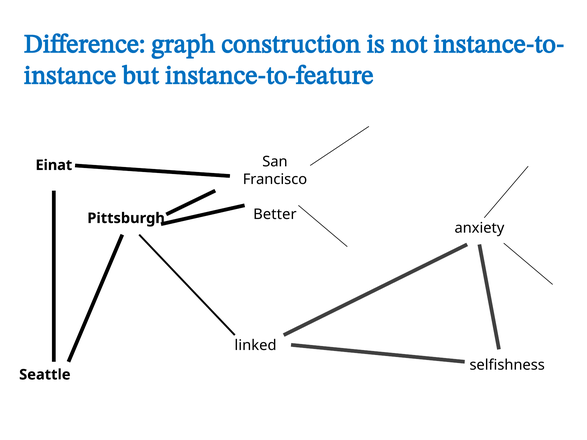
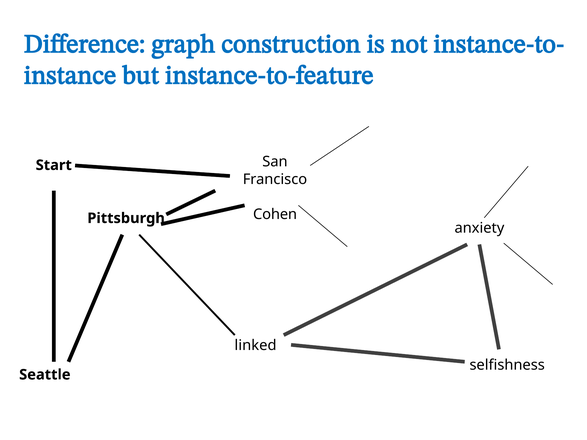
Einat: Einat -> Start (54, 165)
Better: Better -> Cohen (275, 214)
